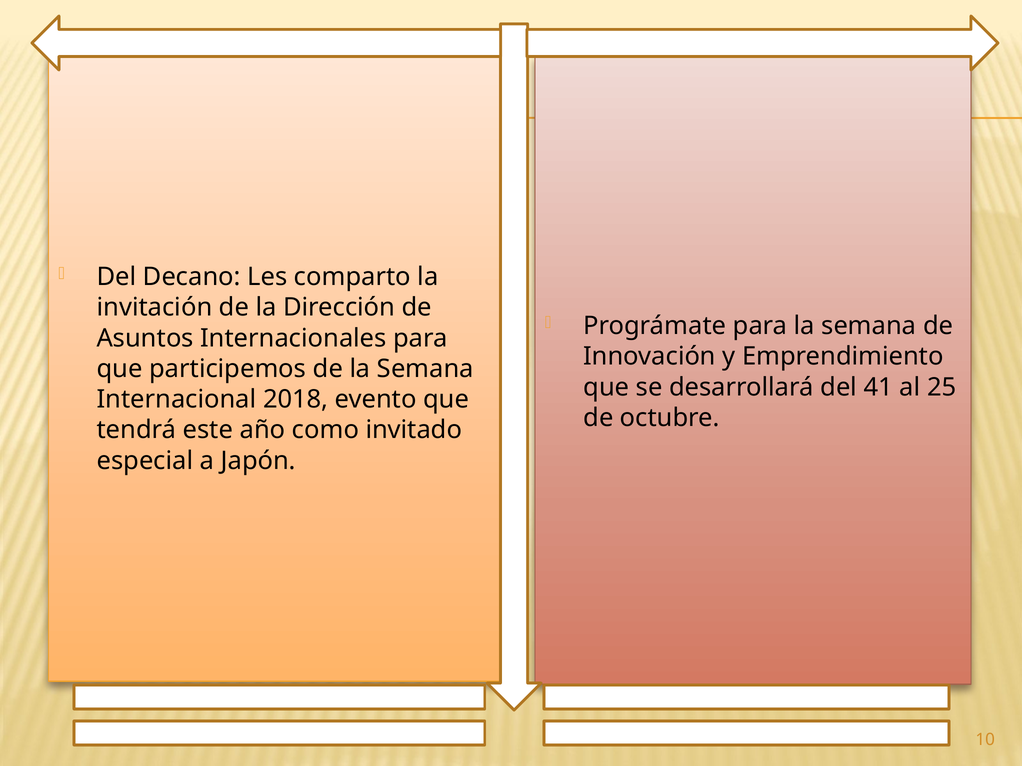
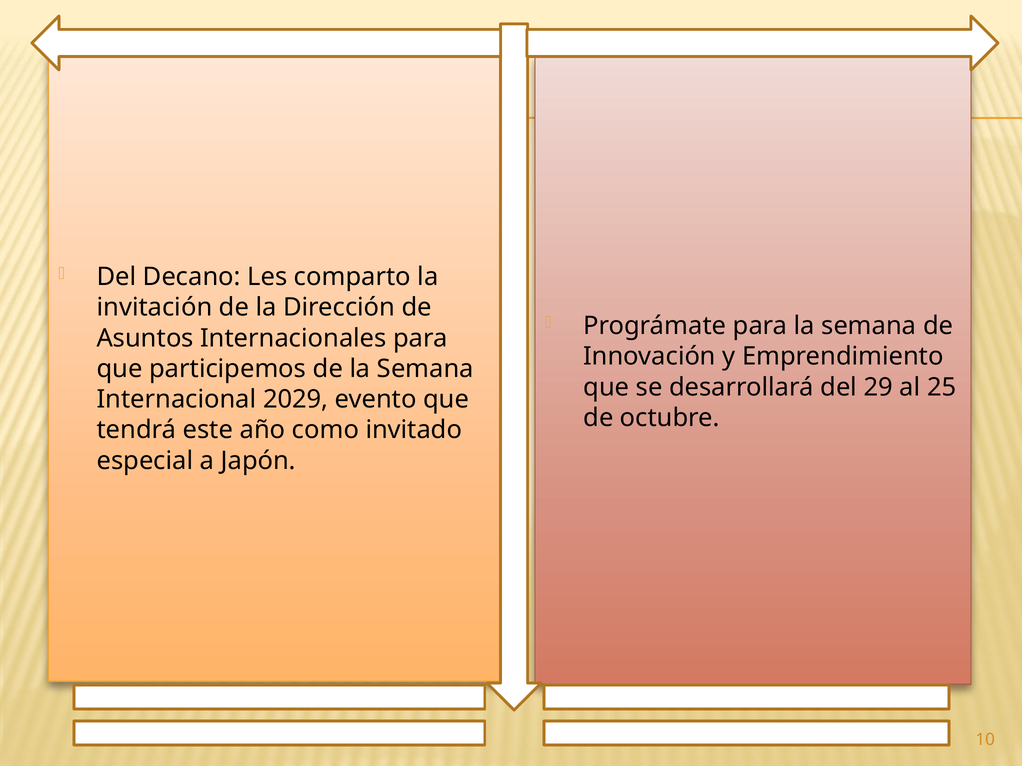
41: 41 -> 29 (878, 387)
2018: 2018 -> 2029 (296, 400)
